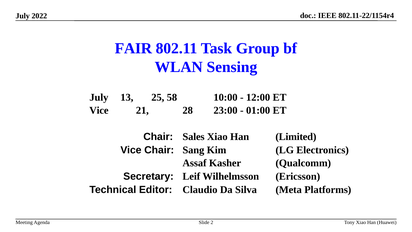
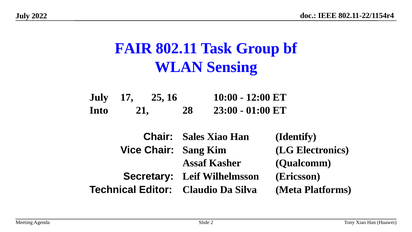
13: 13 -> 17 (127, 97)
58: 58 -> 16 (172, 97)
Vice: Vice -> Into (99, 110)
Limited: Limited -> Identify (296, 137)
